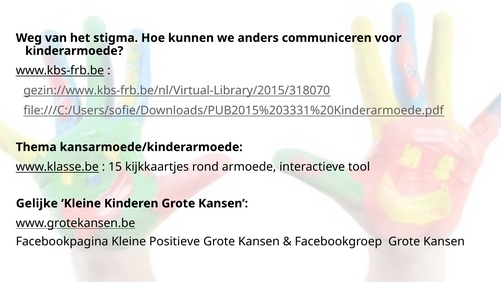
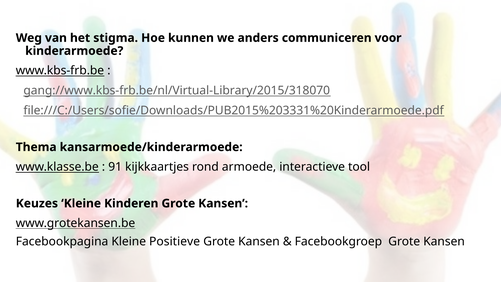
gezin://www.kbs-frb.be/nl/Virtual-Library/2015/318070: gezin://www.kbs-frb.be/nl/Virtual-Library/2015/318070 -> gang://www.kbs-frb.be/nl/Virtual-Library/2015/318070 (177, 90)
15: 15 -> 91 (115, 167)
Gelijke: Gelijke -> Keuzes (37, 203)
